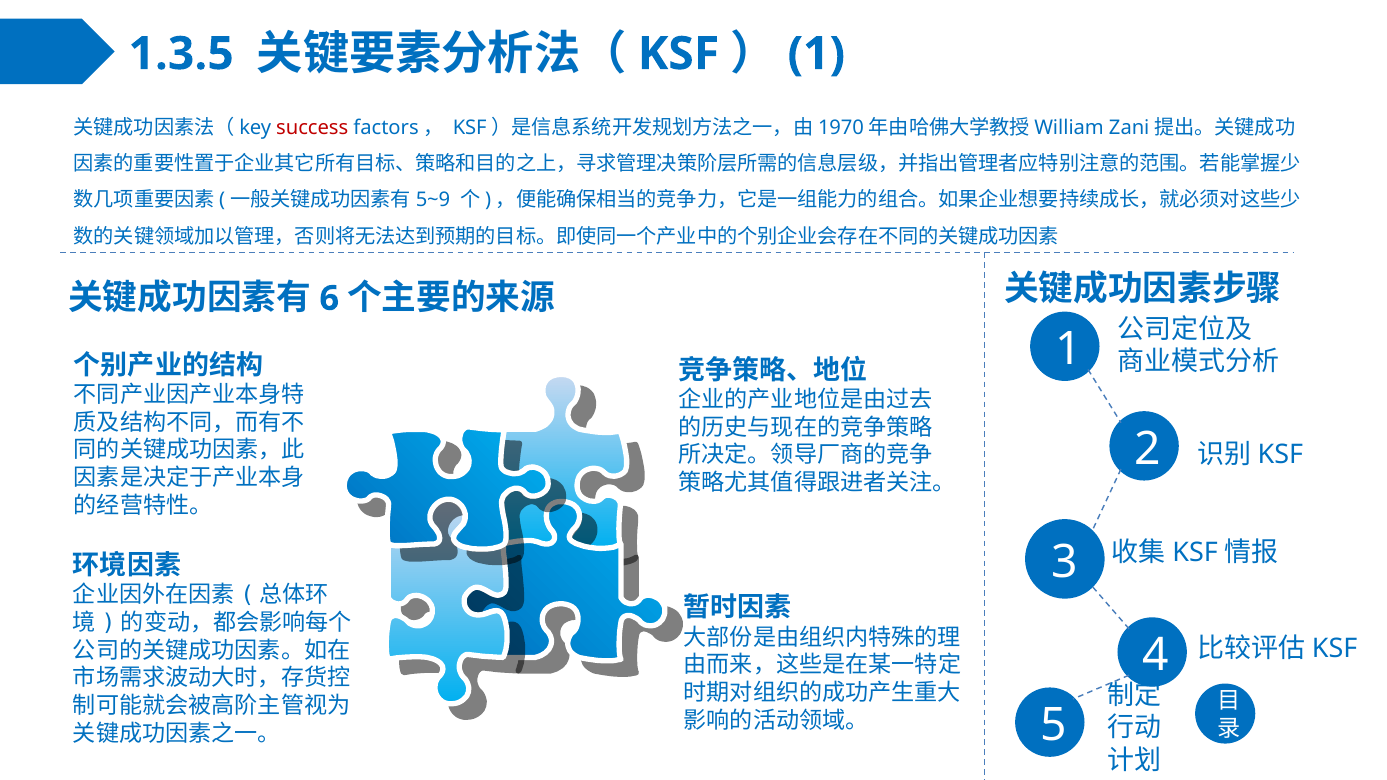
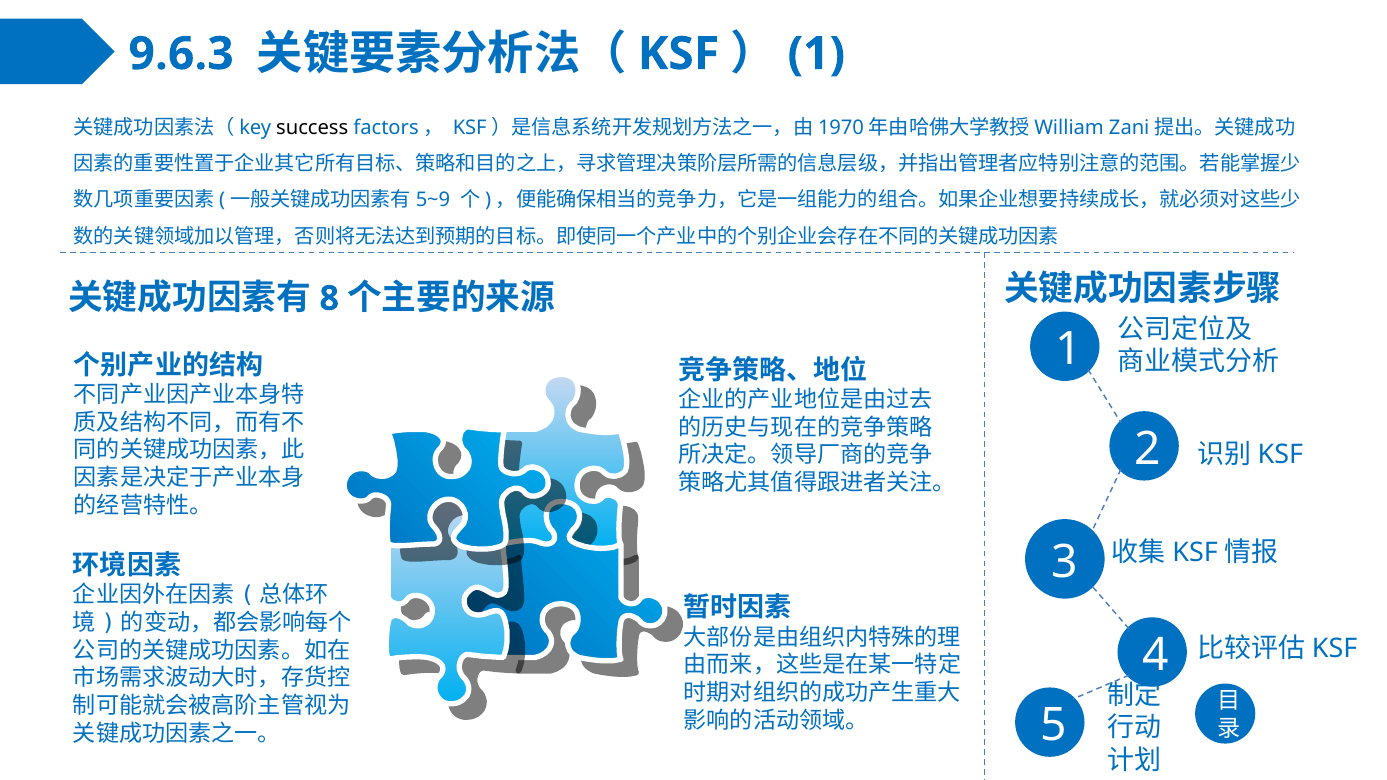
1.3.5: 1.3.5 -> 9.6.3 (181, 54)
success colour: red -> black (312, 128)
6: 6 -> 8 (329, 299)
